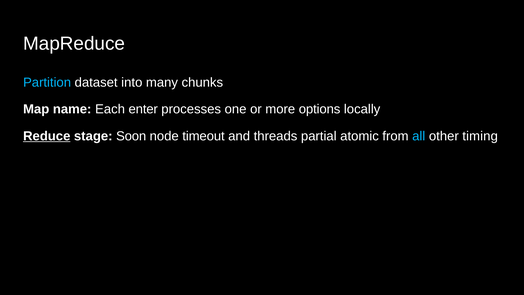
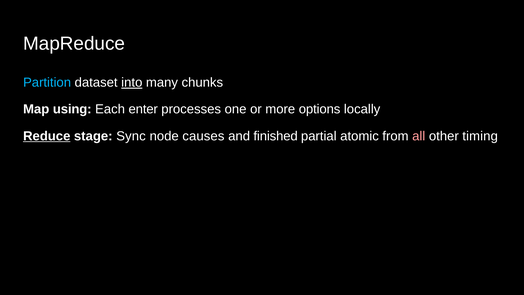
into underline: none -> present (132, 82)
name: name -> using (72, 109)
Soon: Soon -> Sync (131, 136)
timeout: timeout -> causes (203, 136)
threads: threads -> finished (276, 136)
all colour: light blue -> pink (419, 136)
